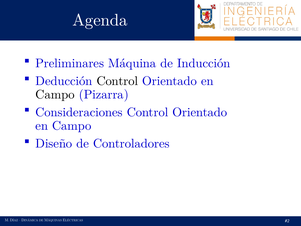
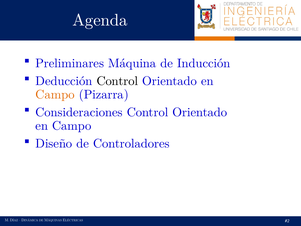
Campo colour: black -> orange (55, 94)
